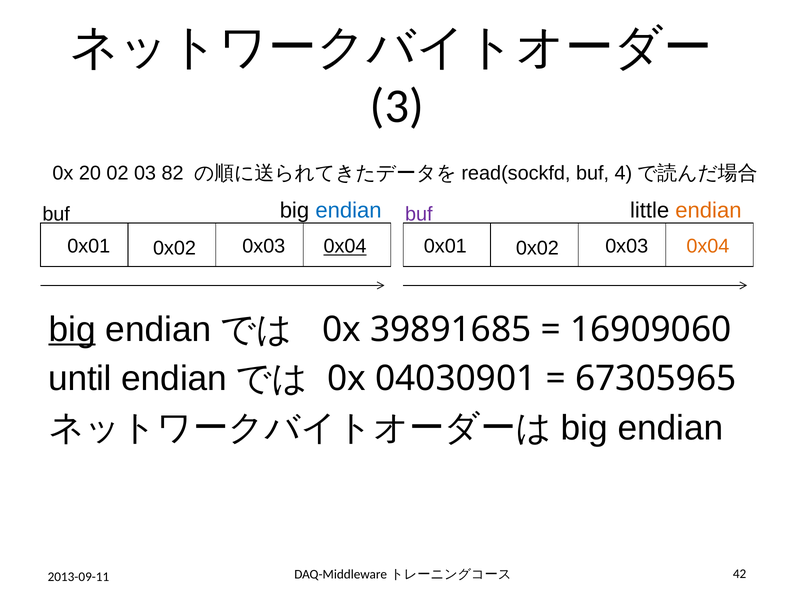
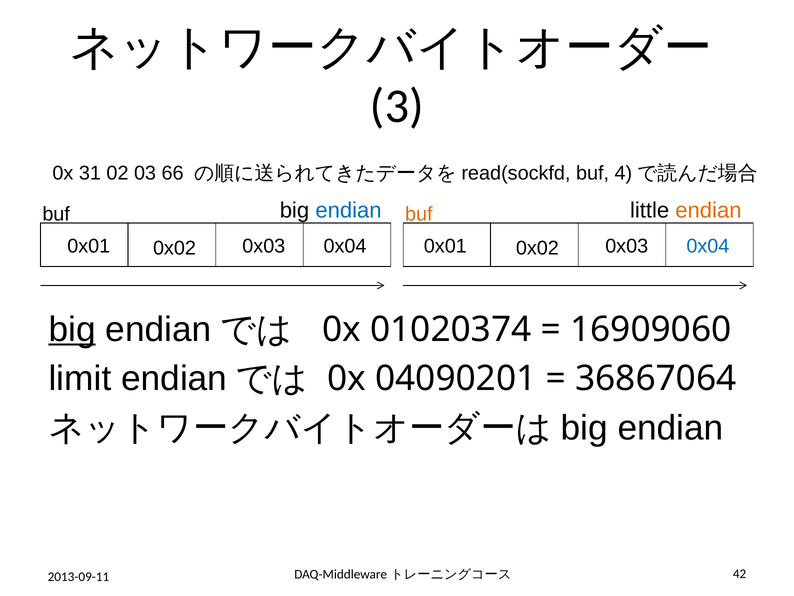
20: 20 -> 31 (90, 173)
82: 82 -> 66 (173, 173)
buf colour: purple -> orange (419, 214)
0x04 underline: present -> none (345, 246)
0x04 colour: orange -> blue (708, 246)
39891685: 39891685 -> 01020374 (451, 329)
until: until -> limit (80, 379)
04030901: 04030901 -> 04090201 (456, 379)
67305965: 67305965 -> 36867064 (656, 379)
